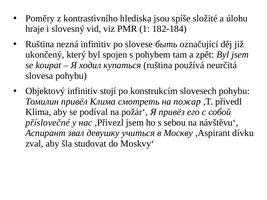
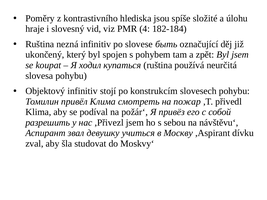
1: 1 -> 4 (145, 29)
příslovečné: příslovečné -> разрешить (48, 123)
